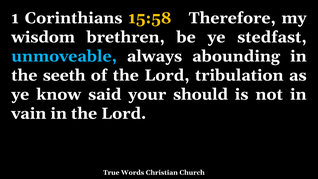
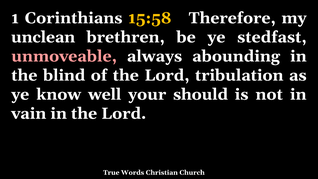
wisdom: wisdom -> unclean (43, 37)
unmoveable colour: light blue -> pink (64, 56)
seeth: seeth -> blind (64, 75)
said: said -> well (105, 94)
